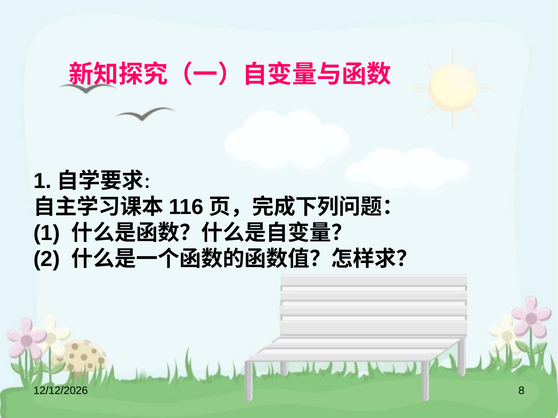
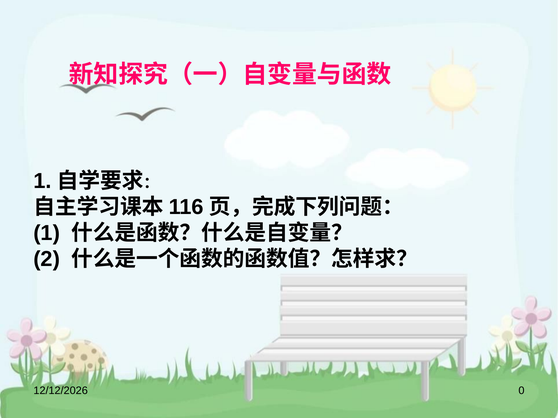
8: 8 -> 0 (521, 391)
